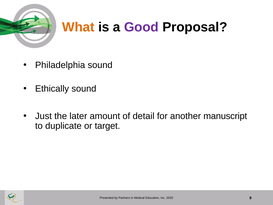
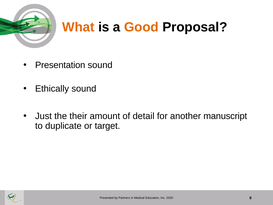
Good colour: purple -> orange (141, 27)
Philadelphia: Philadelphia -> Presentation (60, 65)
later: later -> their (78, 116)
